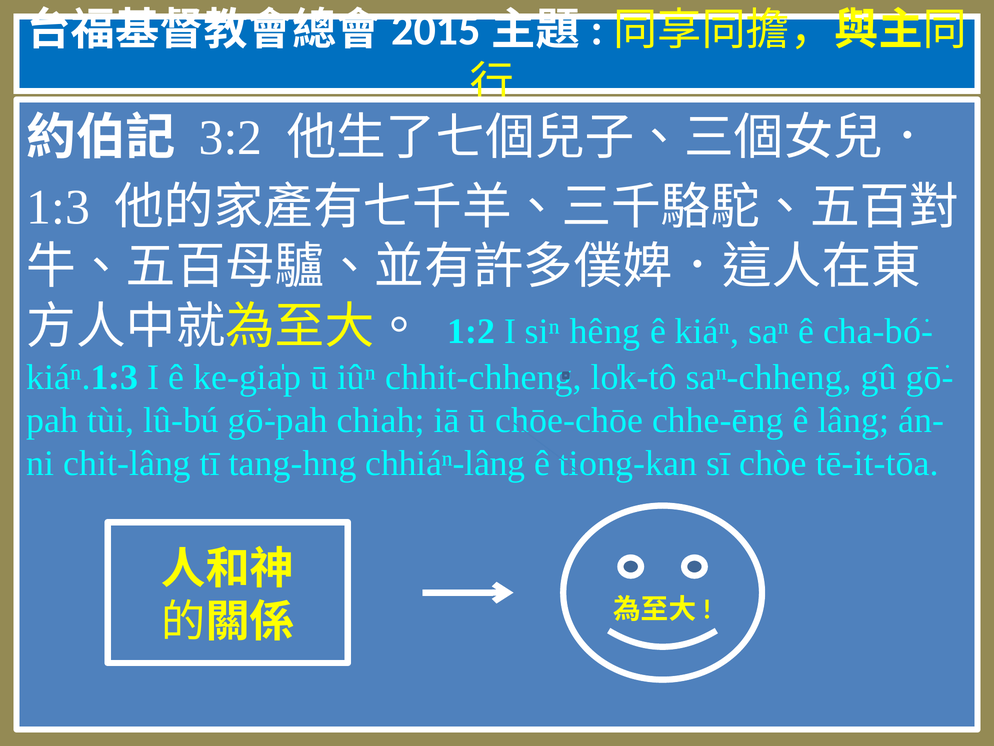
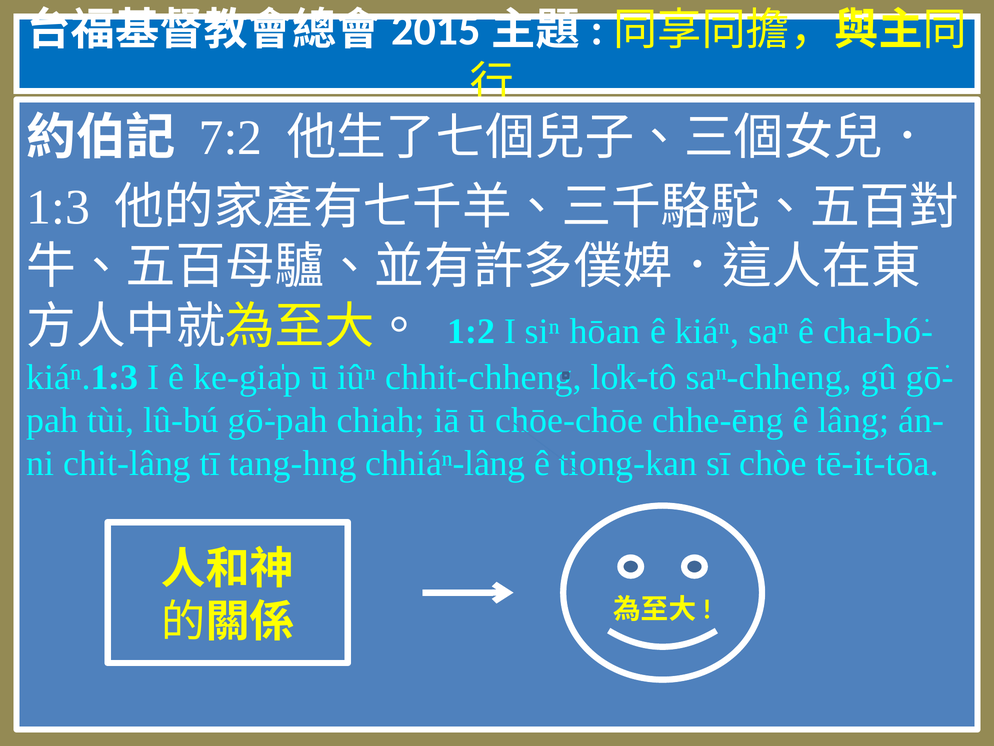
3:2: 3:2 -> 7:2 (230, 138)
hêng: hêng -> hōan (605, 331)
